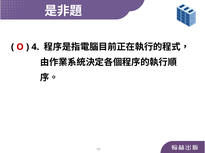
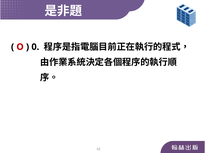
4: 4 -> 0 (35, 47)
